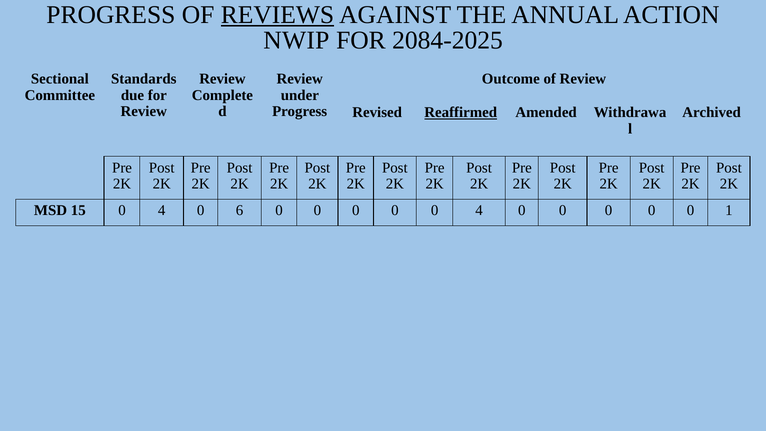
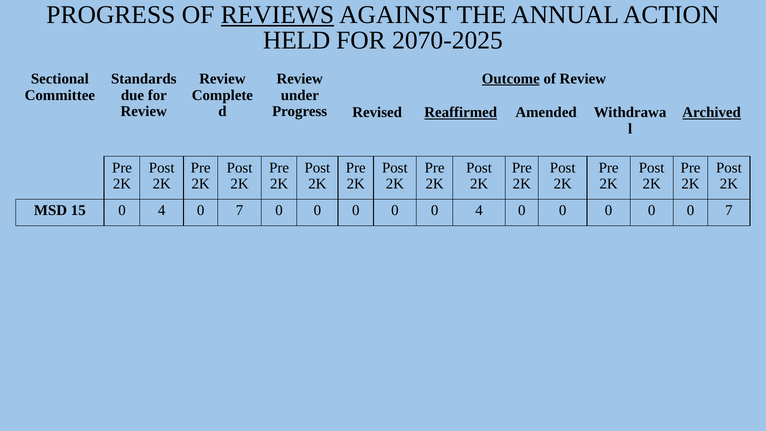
NWIP: NWIP -> HELD (297, 40)
2084-2025: 2084-2025 -> 2070-2025 (448, 40)
Outcome underline: none -> present (511, 79)
Archived underline: none -> present (712, 112)
4 0 6: 6 -> 7 (240, 210)
0 0 1: 1 -> 7 (729, 210)
